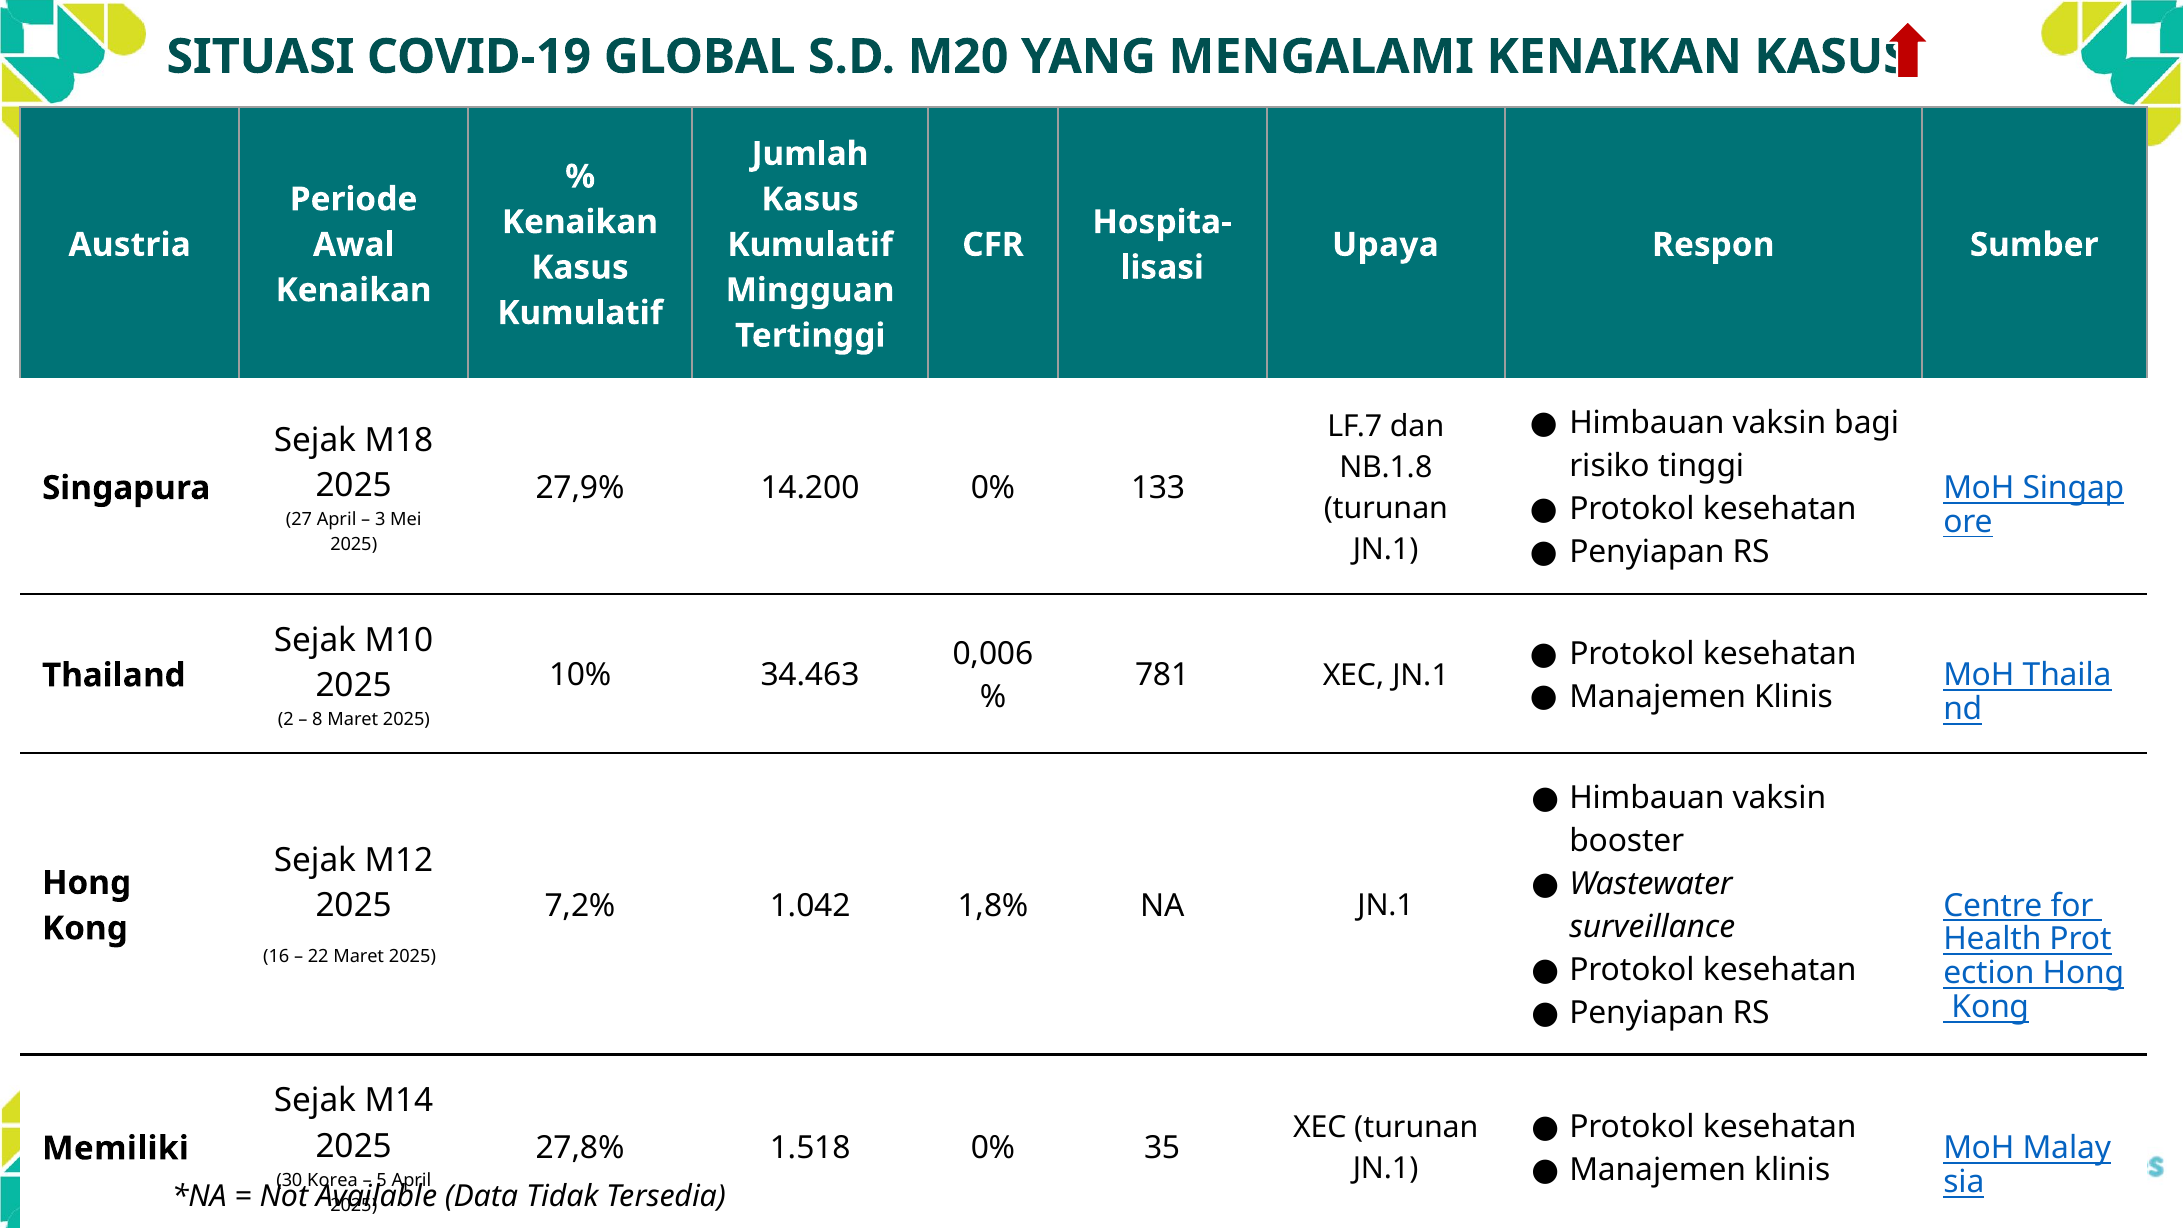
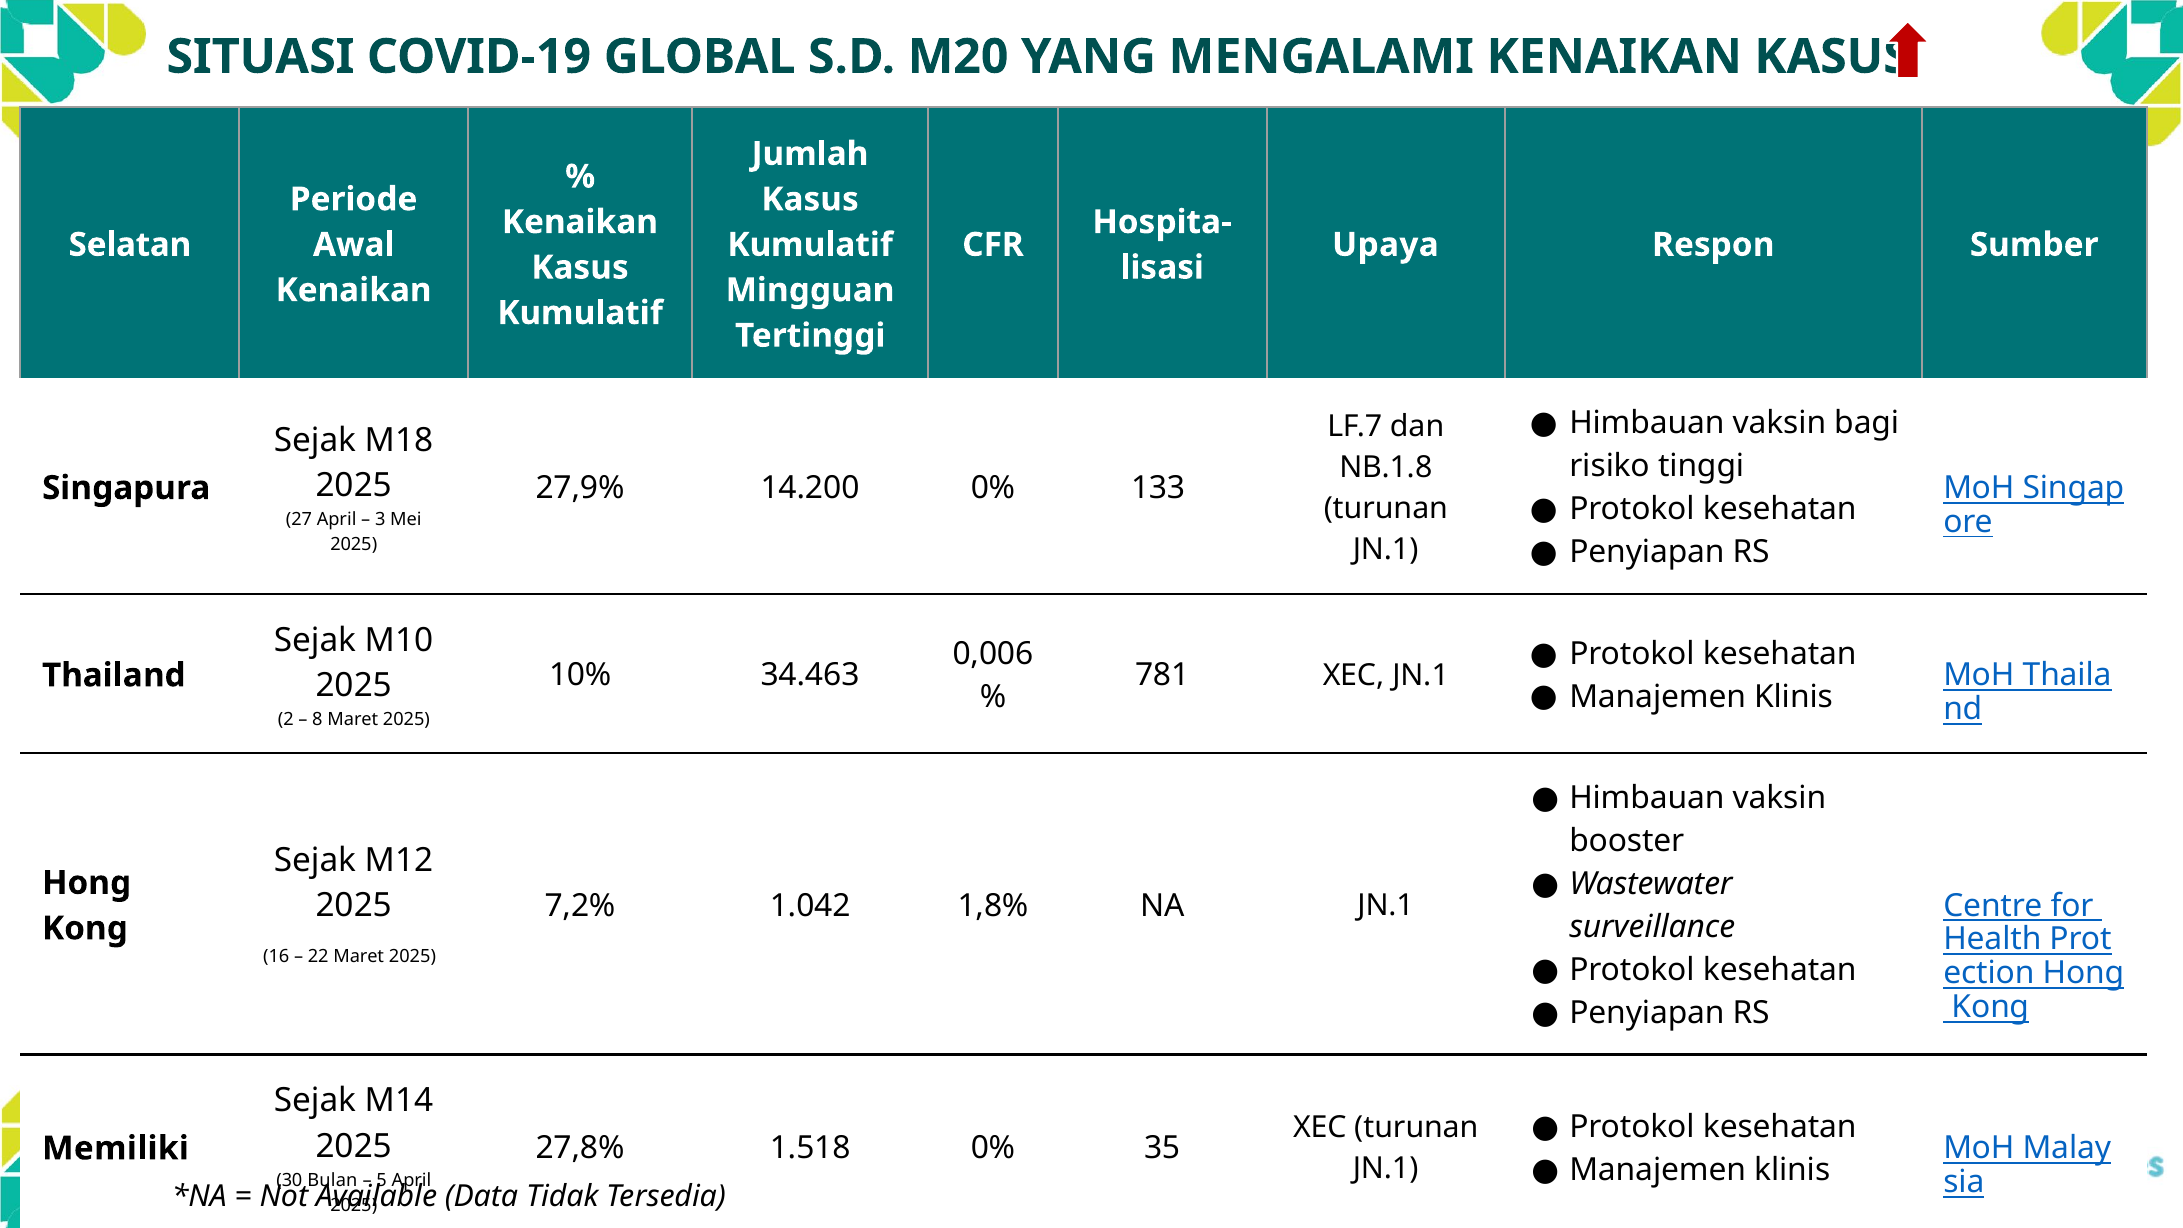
Austria: Austria -> Selatan (130, 245)
Korea: Korea -> Bulan (332, 1180)
